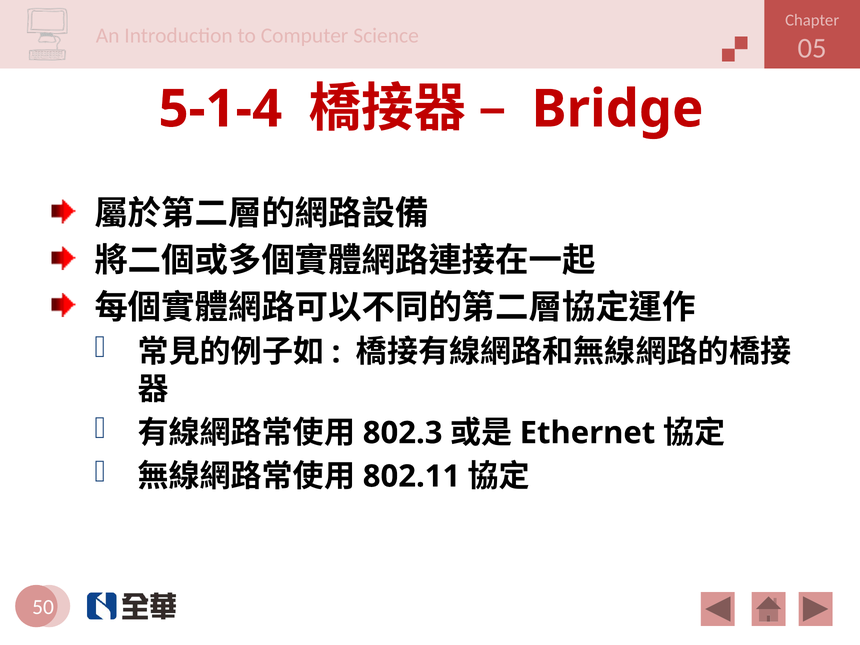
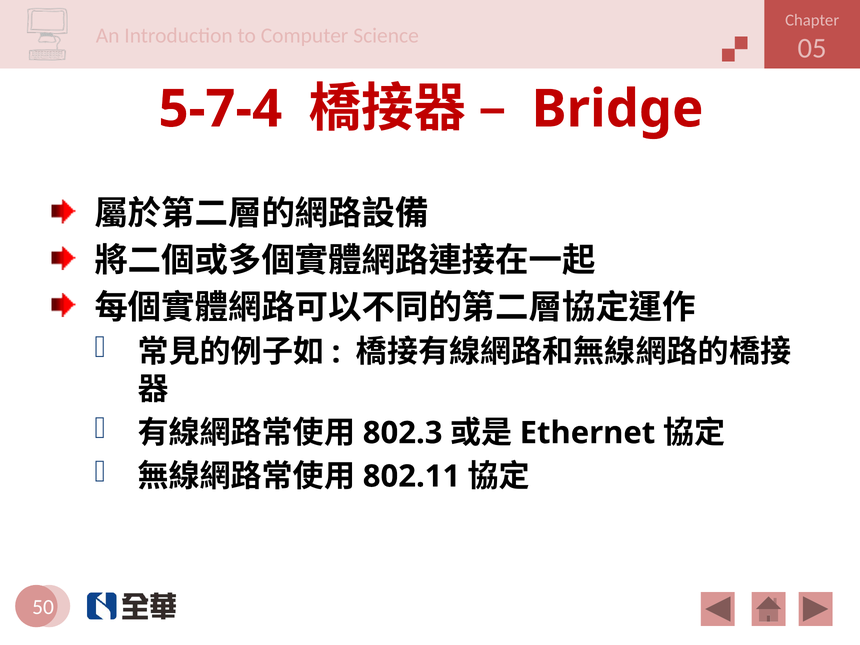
5-1-4: 5-1-4 -> 5-7-4 (220, 109)
